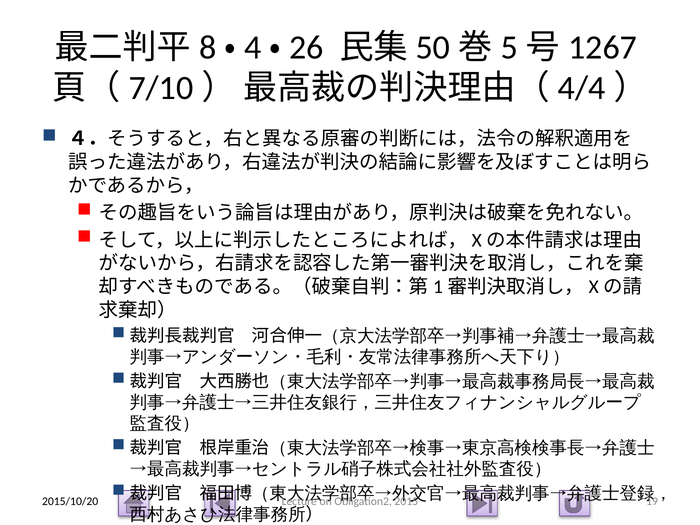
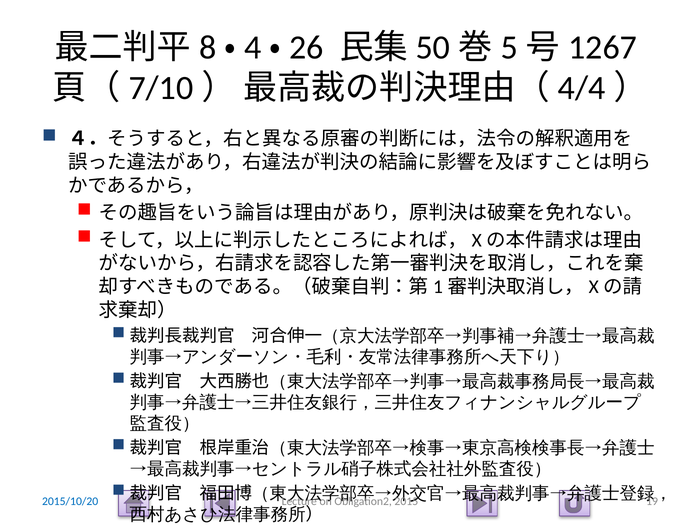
2015/10/20 colour: black -> blue (70, 501)
